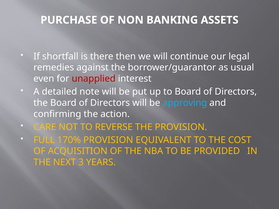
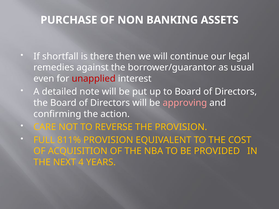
approving colour: light blue -> pink (185, 103)
170%: 170% -> 811% (69, 140)
3: 3 -> 4 (81, 162)
